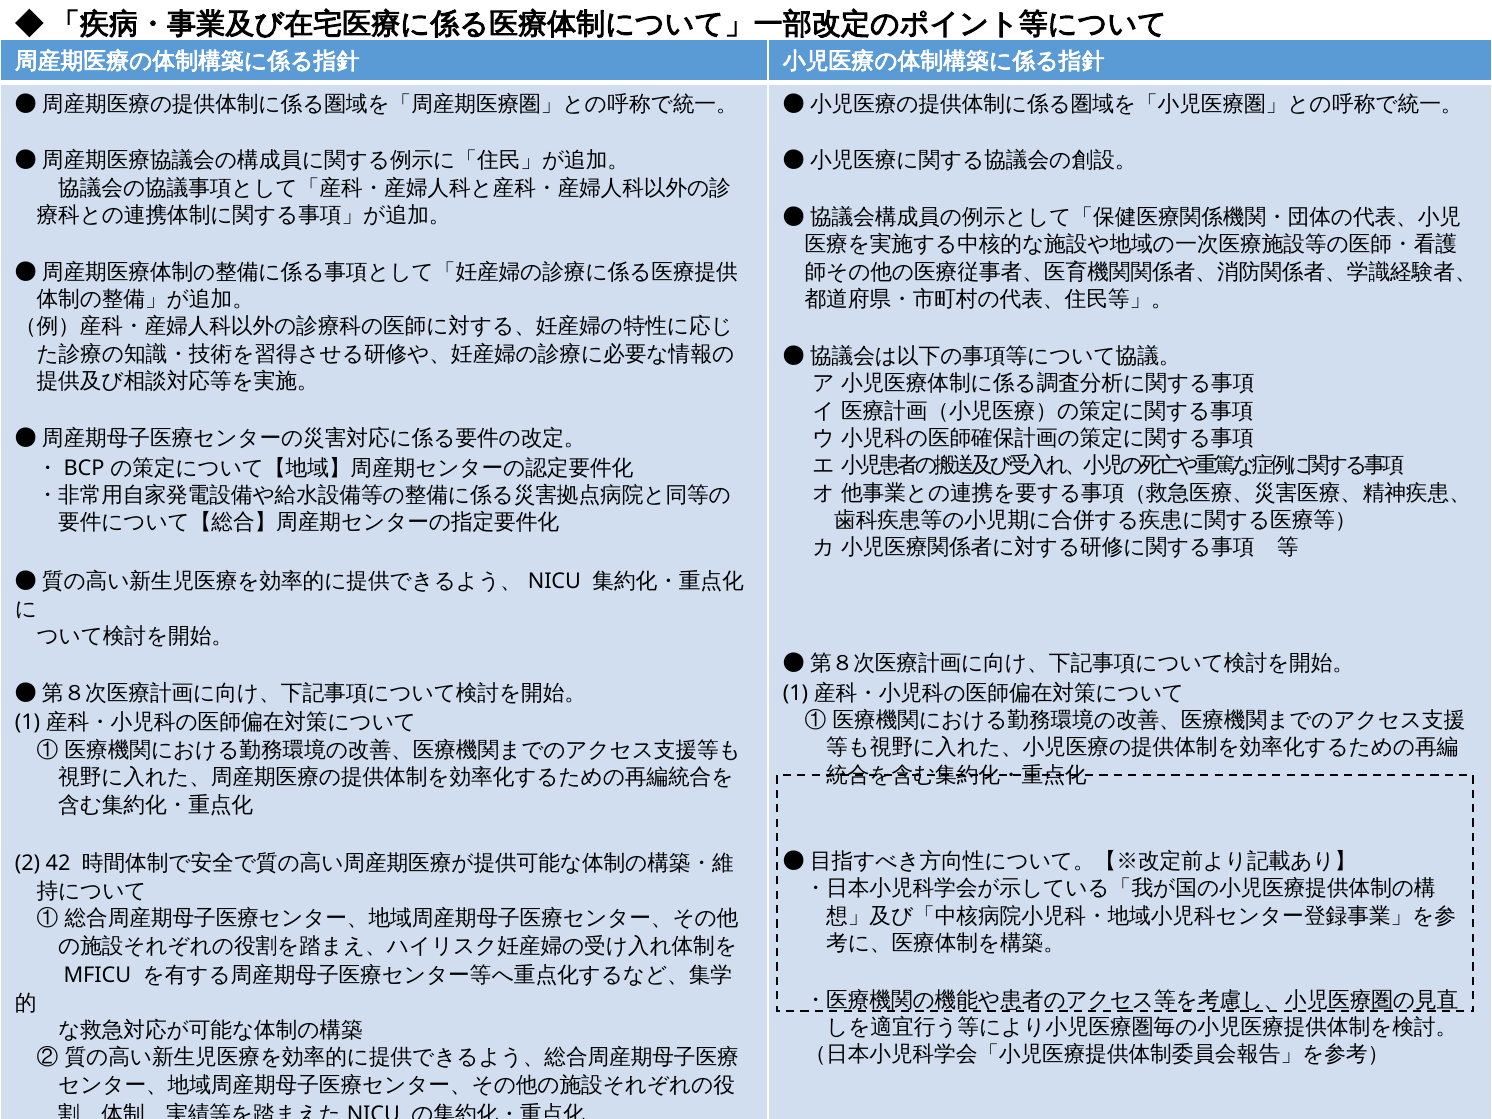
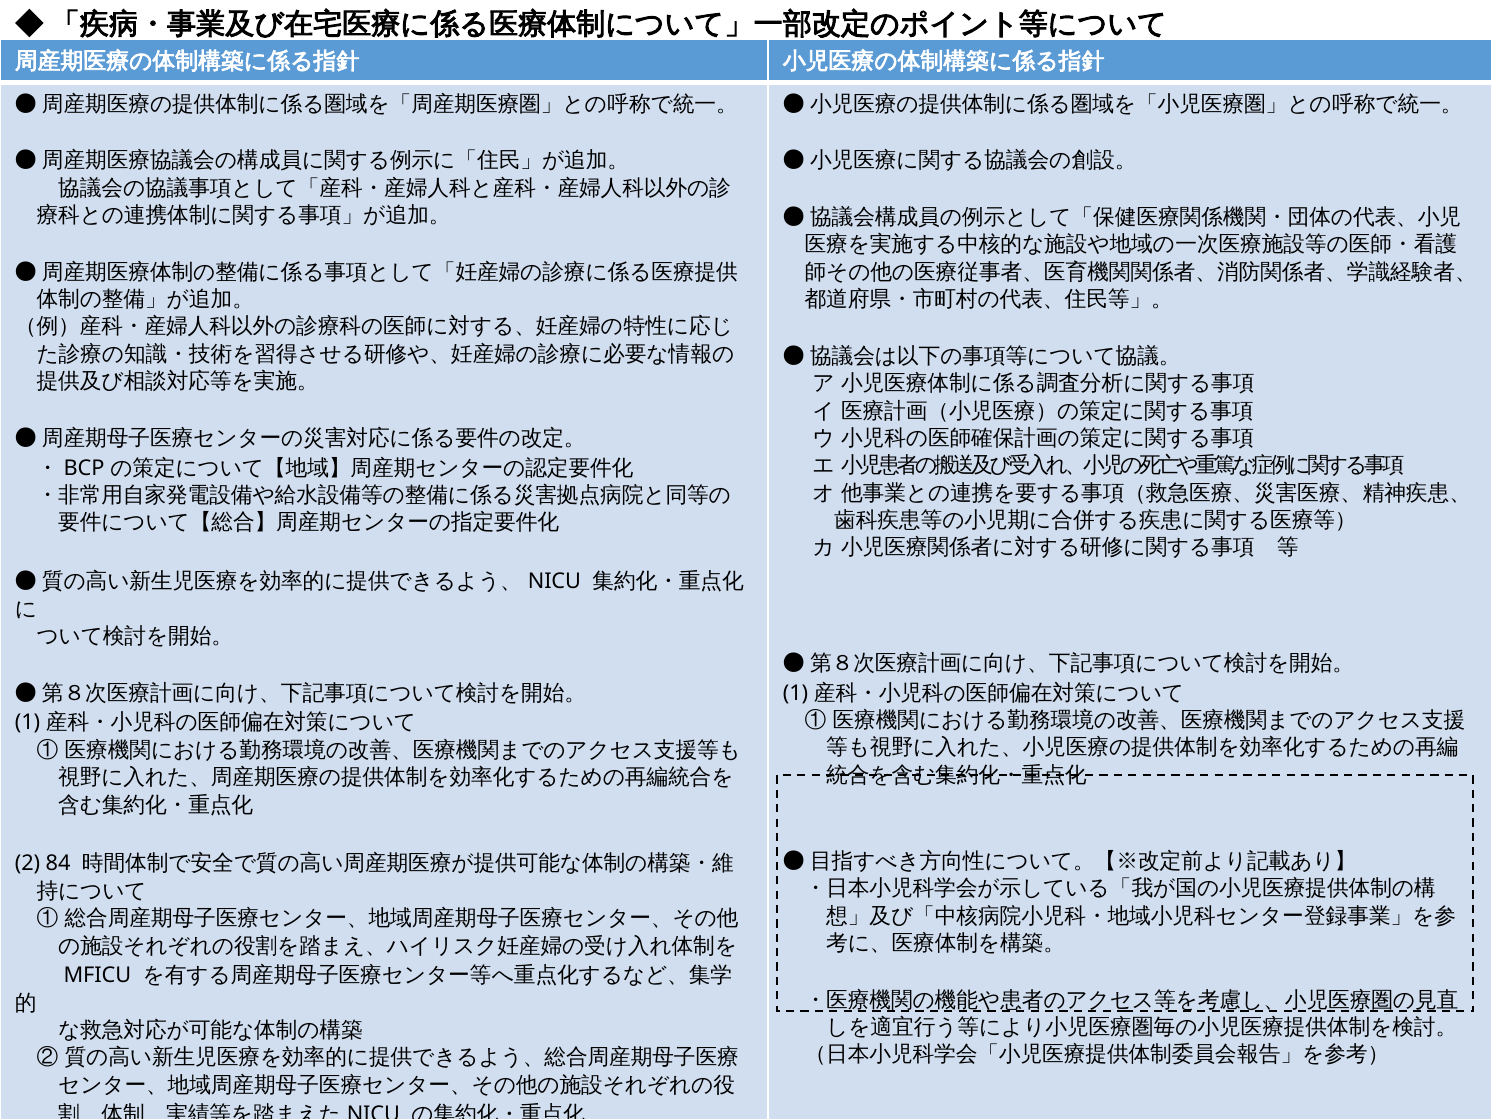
42: 42 -> 84 (58, 864)
